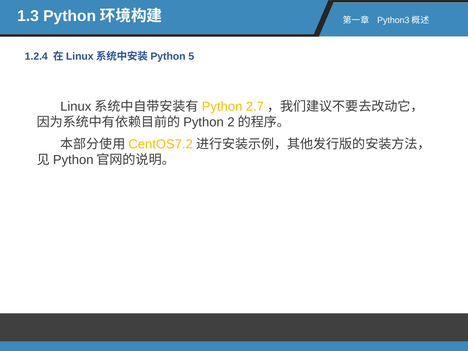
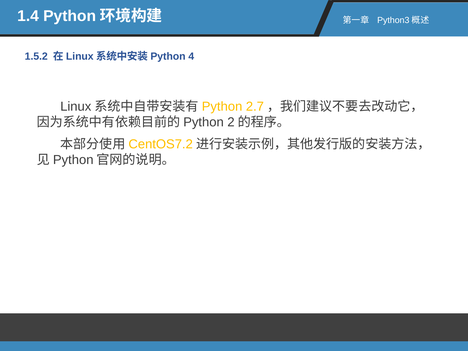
1.3: 1.3 -> 1.4 (28, 16)
1.2.4: 1.2.4 -> 1.5.2 (36, 56)
5: 5 -> 4 (191, 56)
